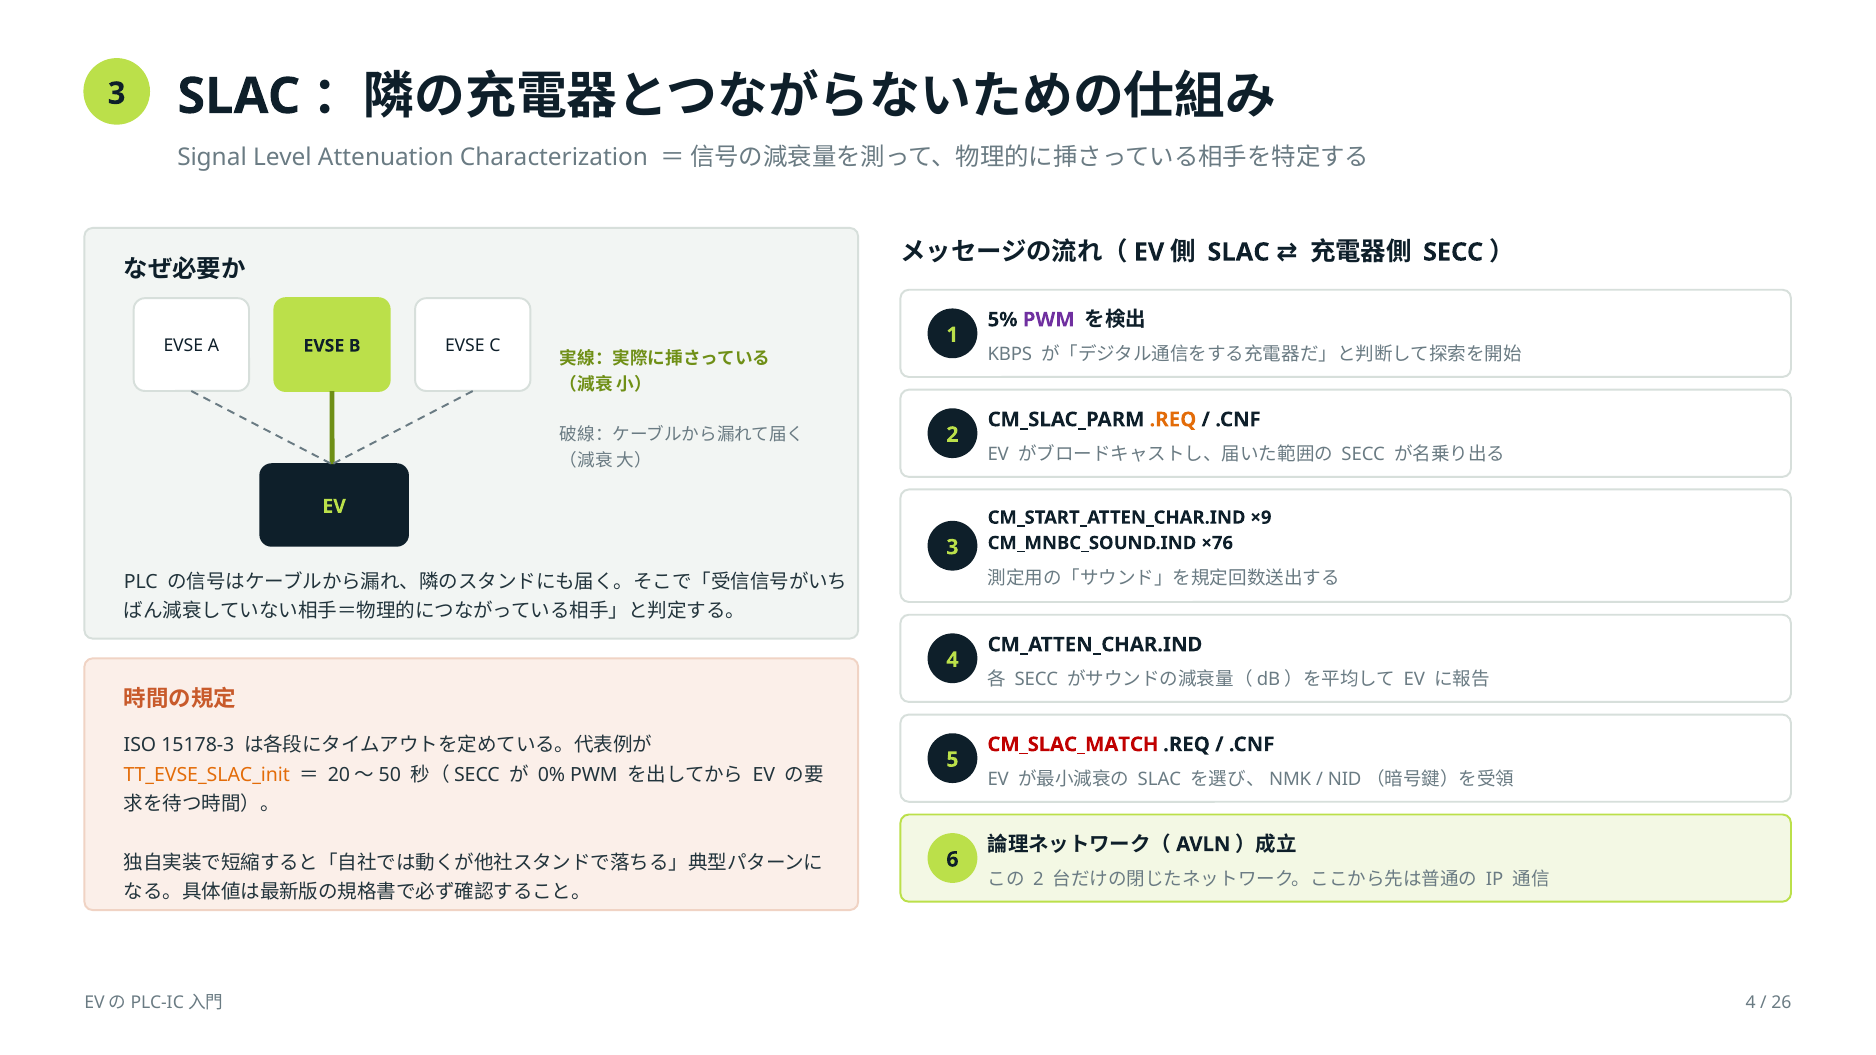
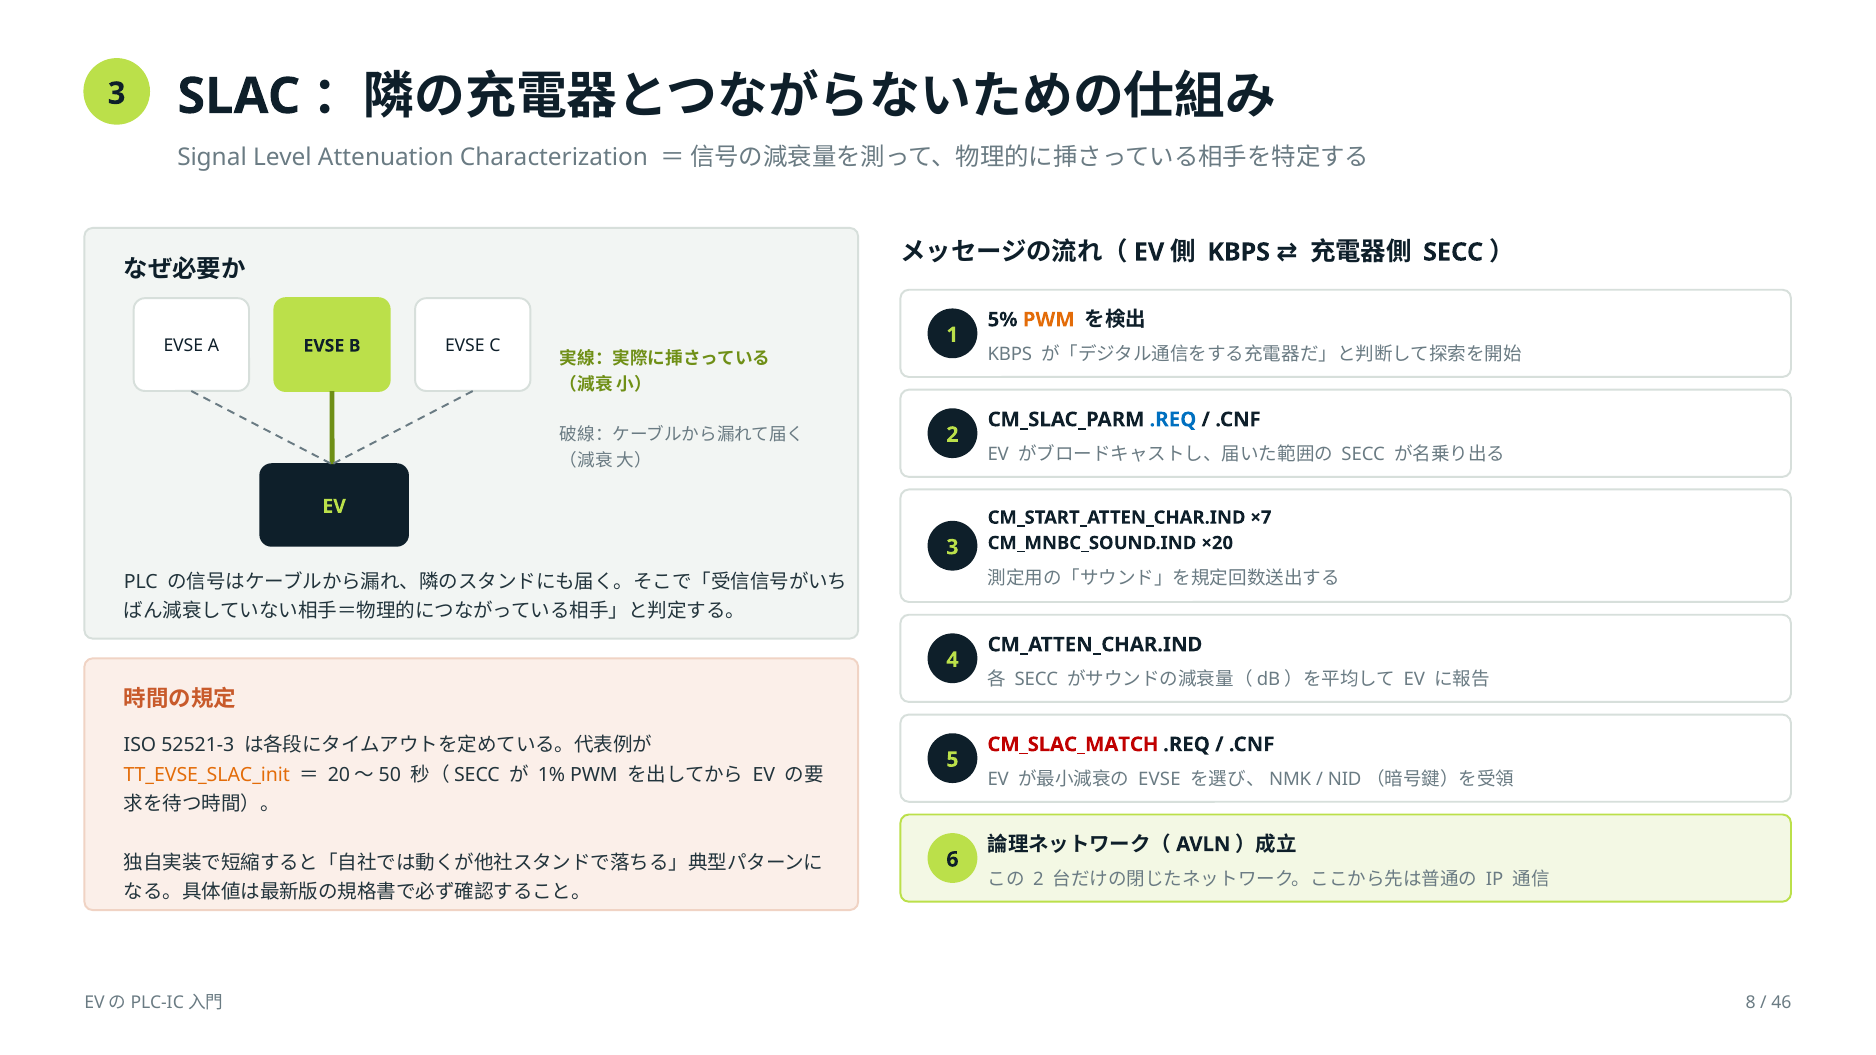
SLAC: SLAC -> KBPS (1239, 252)
PWM colour: purple -> orange (1049, 320)
.REQ colour: orange -> blue (1173, 420)
×9: ×9 -> ×7 (1261, 518)
×76: ×76 -> ×20 (1217, 543)
15178-3: 15178-3 -> 52521-3 (198, 746)
0%: 0% -> 1% (551, 775)
SLAC: SLAC -> EVSE (1159, 779)
4: 4 -> 8 (1751, 1003)
26: 26 -> 46 (1781, 1003)
